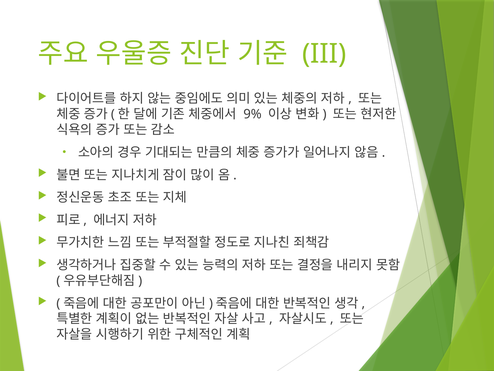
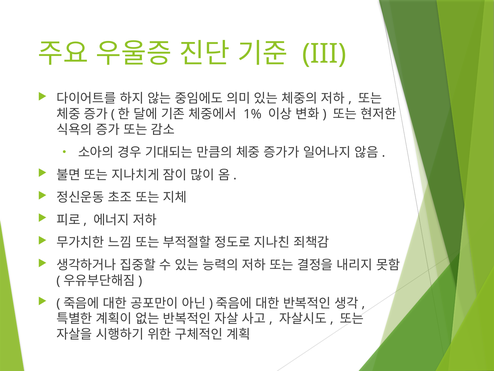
9%: 9% -> 1% (252, 114)
